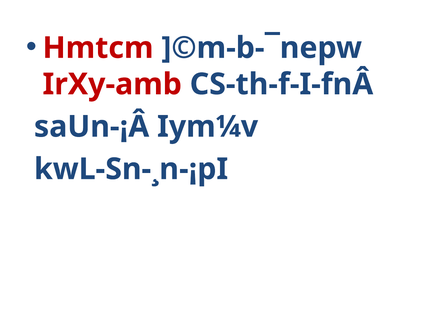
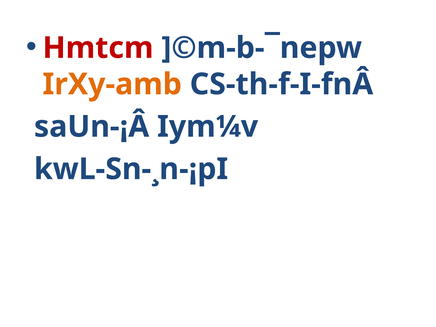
IrXy-amb colour: red -> orange (112, 84)
